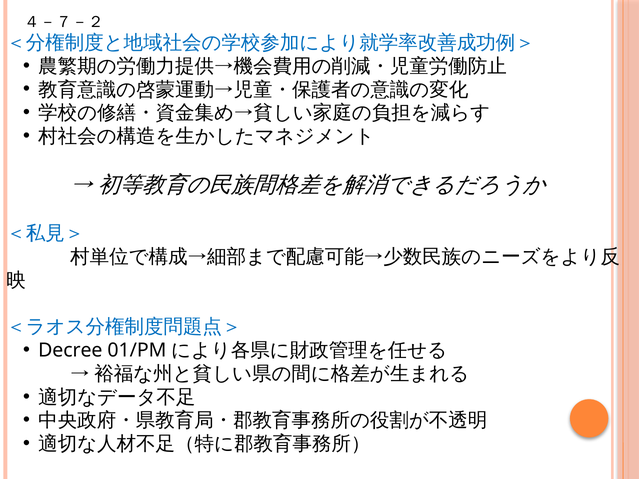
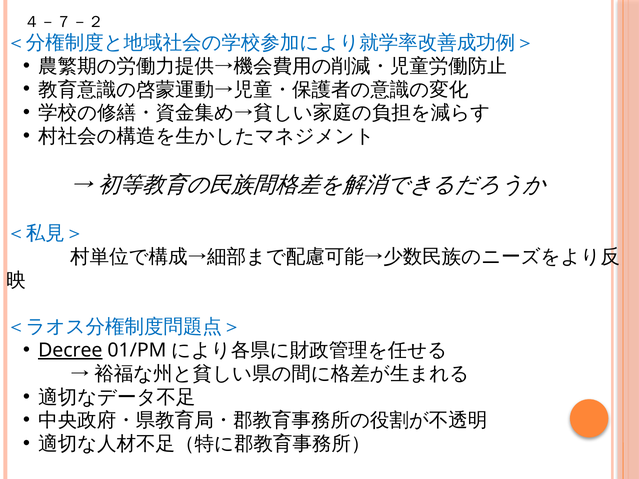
Decree underline: none -> present (70, 350)
